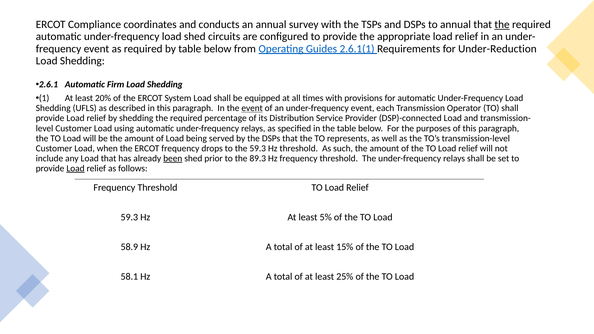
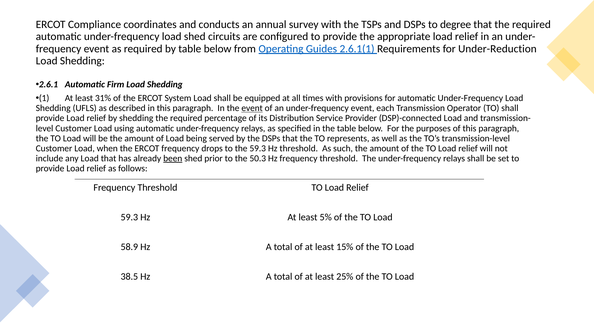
to annual: annual -> degree (456, 24)
the underline: present -> none (502, 24)
20%: 20% -> 31% (103, 98)
89.3: 89.3 -> 50.3 (258, 158)
Load underline: present -> none (75, 168)
58.1: 58.1 -> 38.5 (129, 277)
